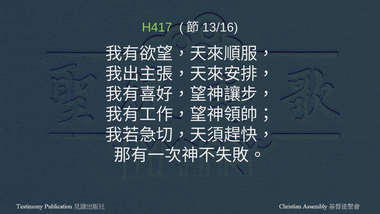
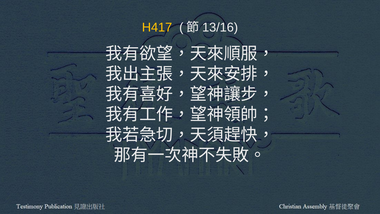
H417 colour: light green -> yellow (157, 27)
